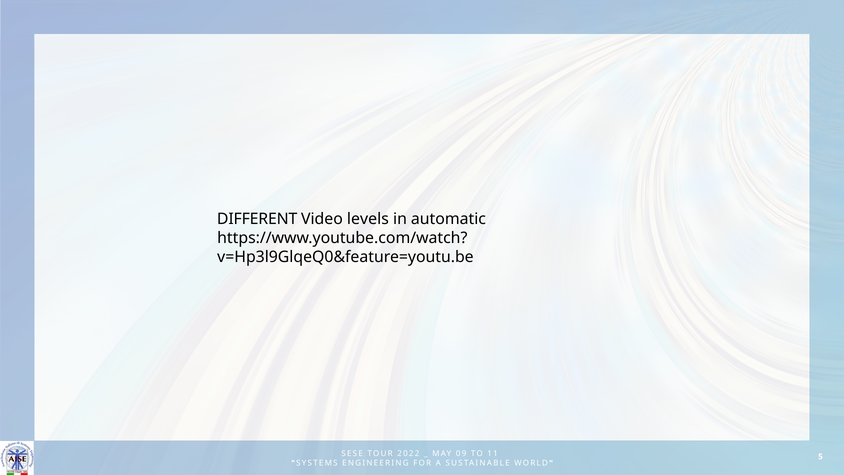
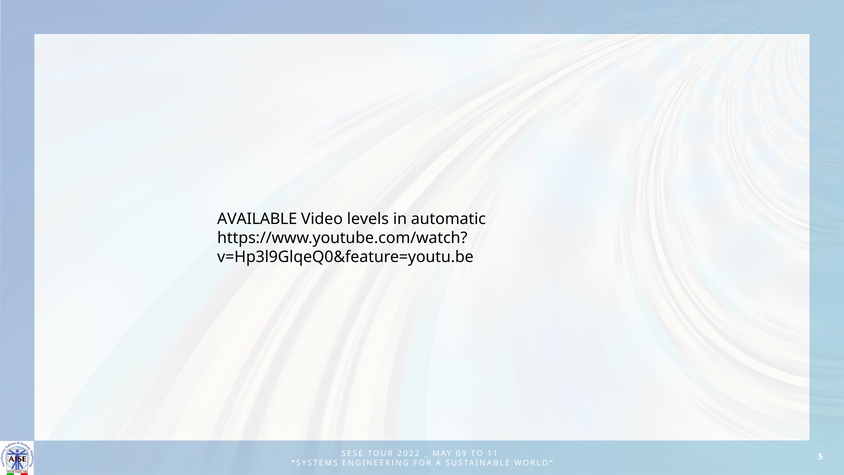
DIFFERENT: DIFFERENT -> AVAILABLE (257, 219)
